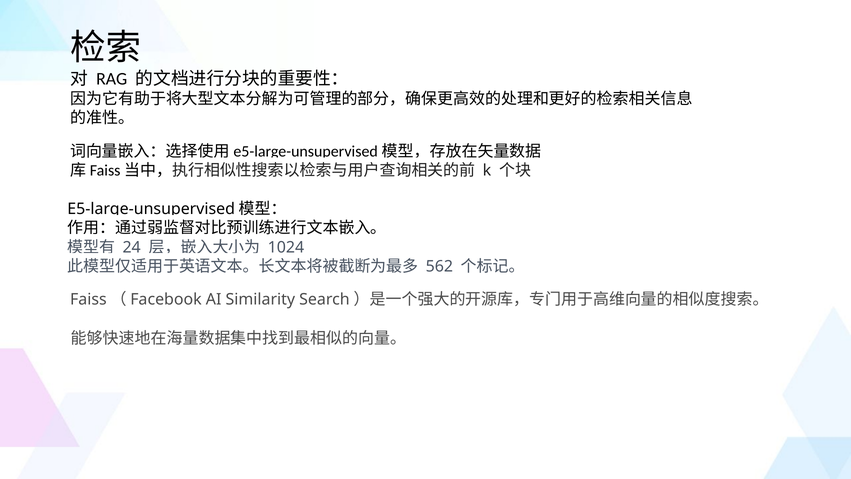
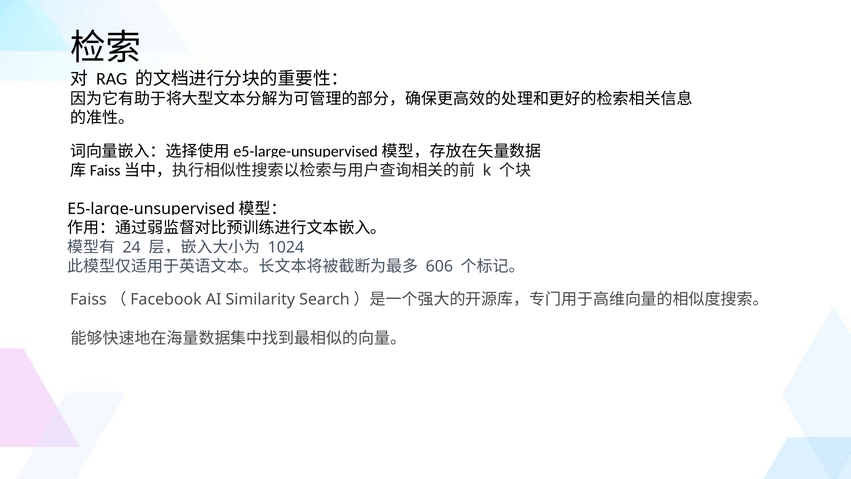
562: 562 -> 606 (439, 266)
